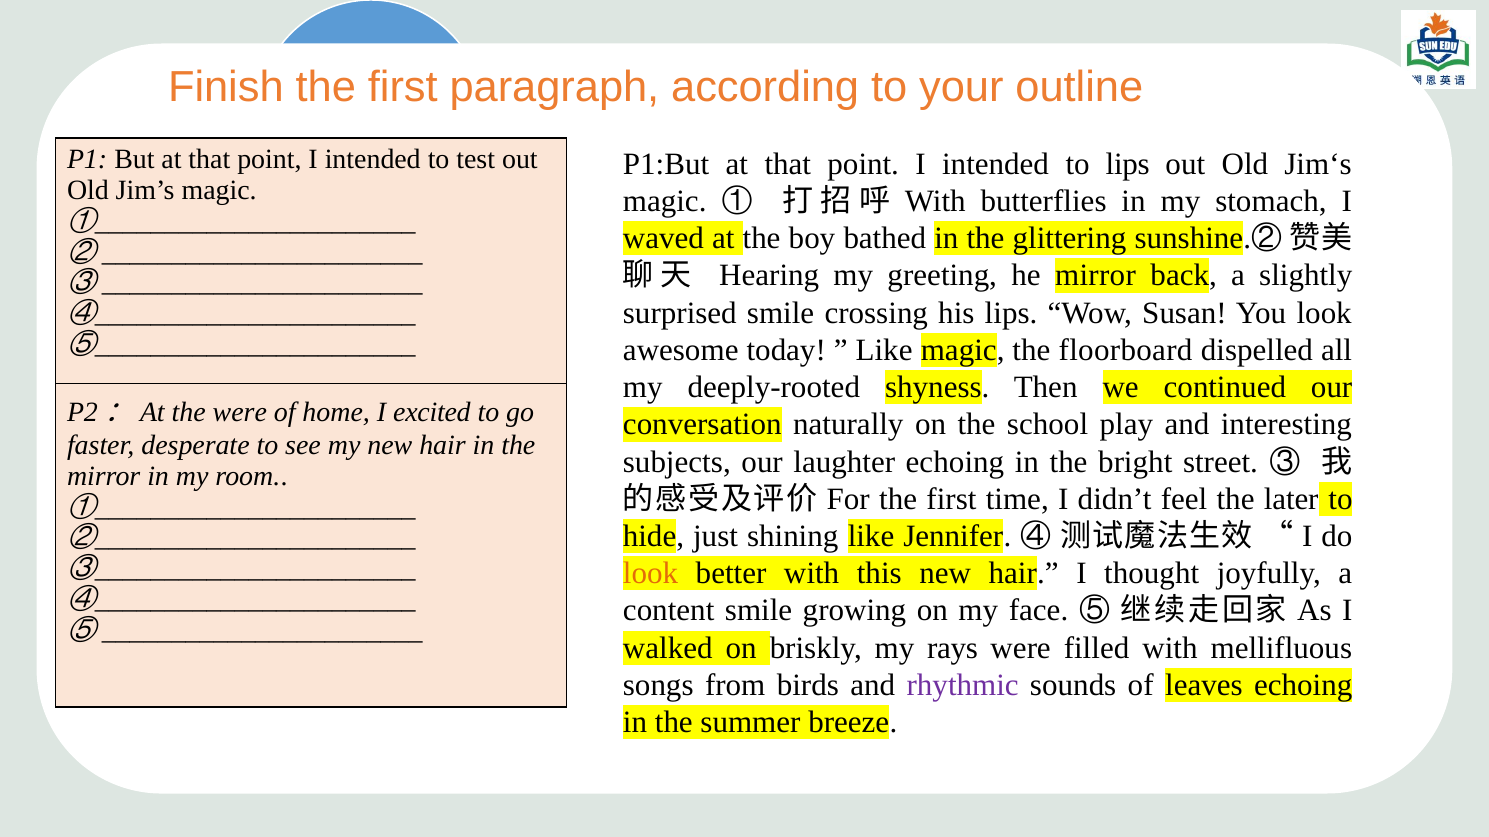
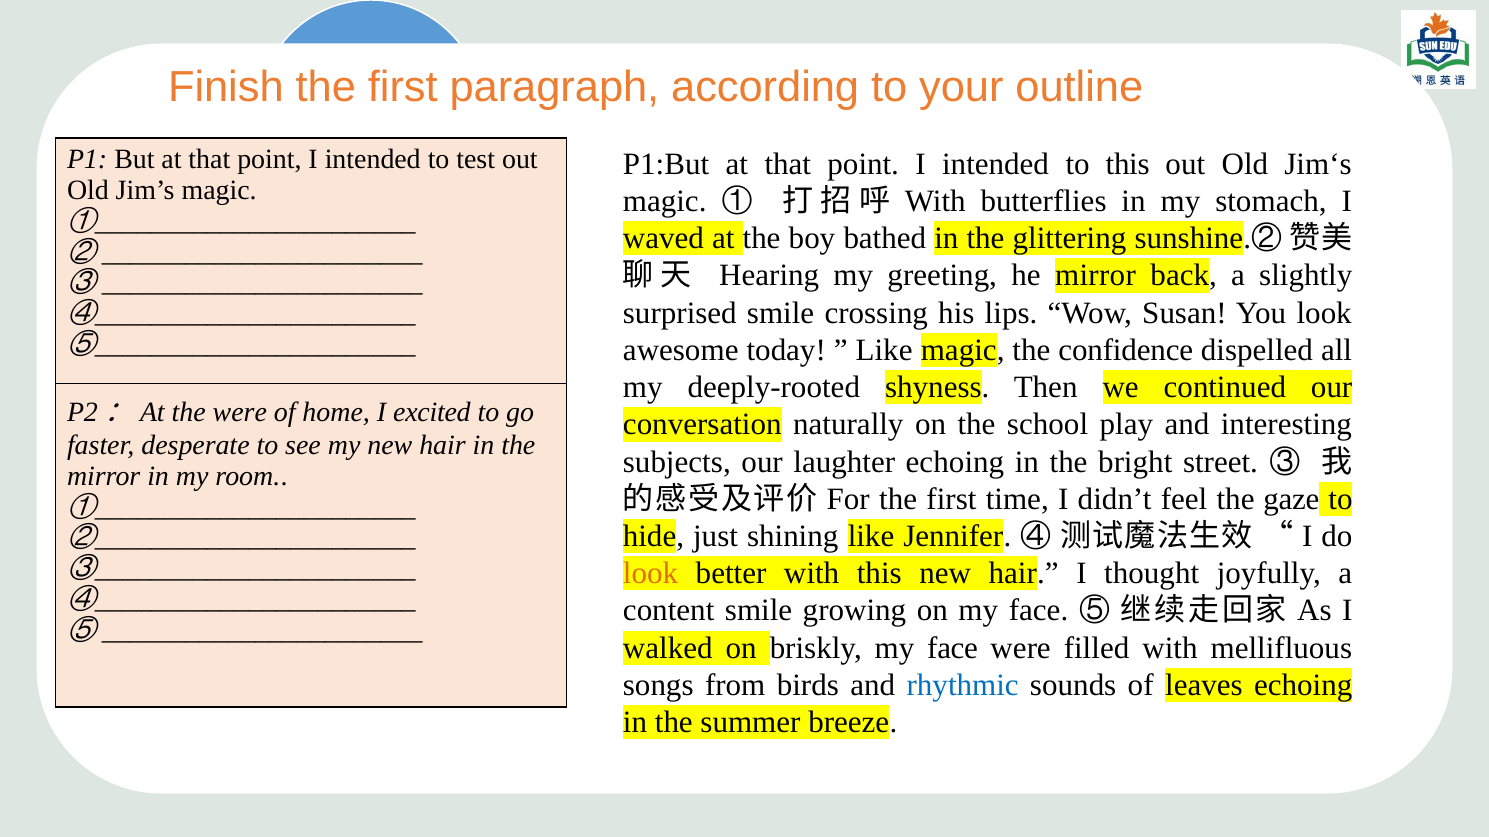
to lips: lips -> this (1128, 164)
floorboard: floorboard -> confidence (1126, 350)
later: later -> gaze (1291, 499)
briskly my rays: rays -> face (953, 648)
rhythmic colour: purple -> blue (963, 686)
